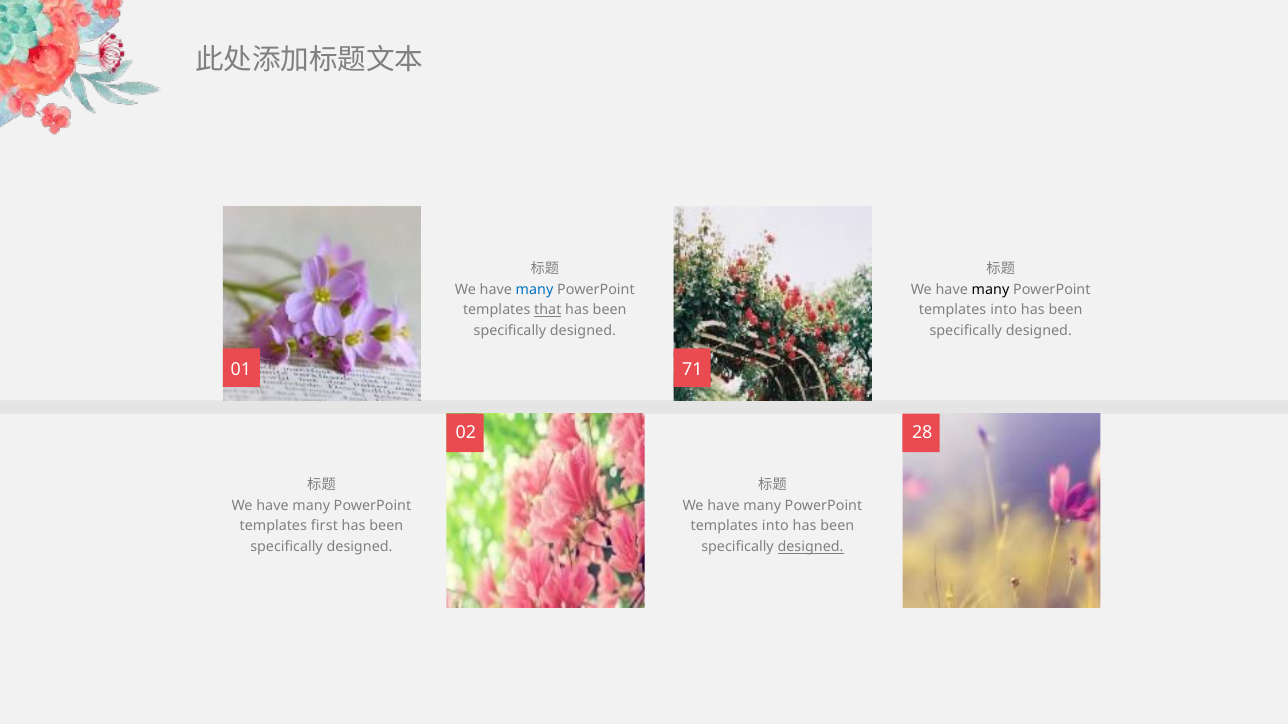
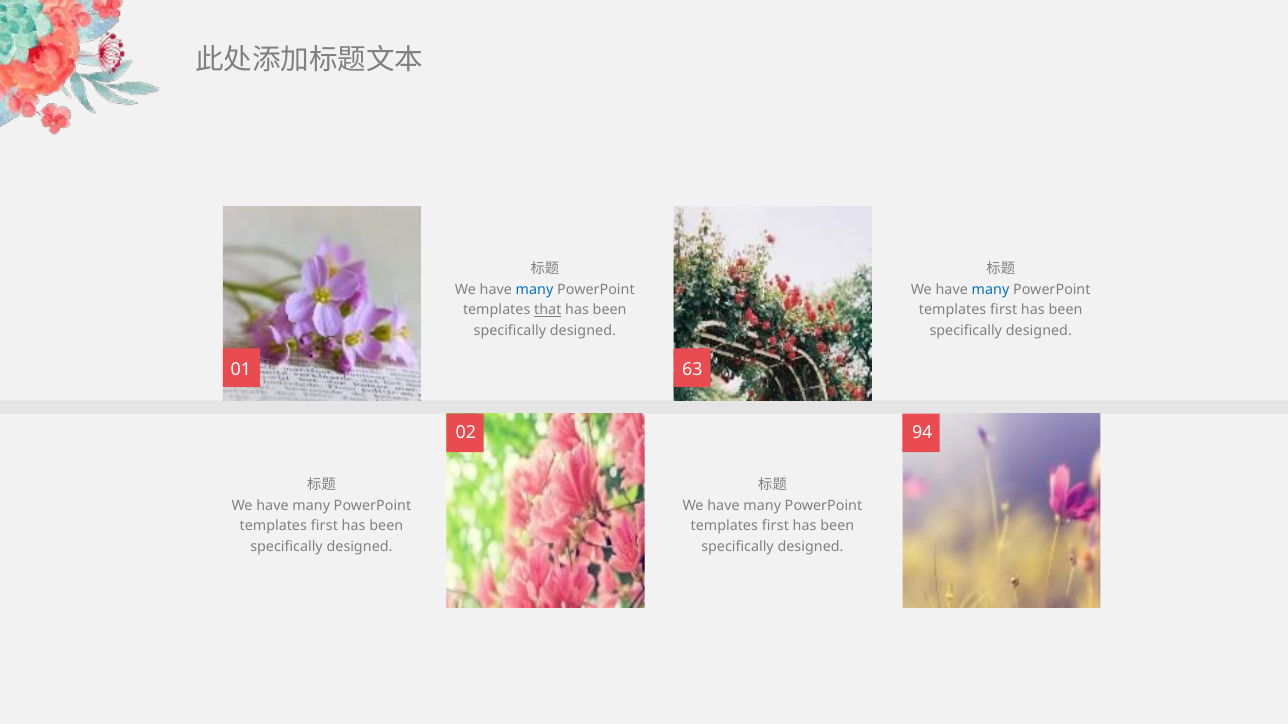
many colour: black -> blue (990, 290)
into: into -> first (1004, 310)
71: 71 -> 63 (692, 370)
28: 28 -> 94 (922, 433)
into: into -> first (775, 527)
designed underline: present -> none (811, 547)
